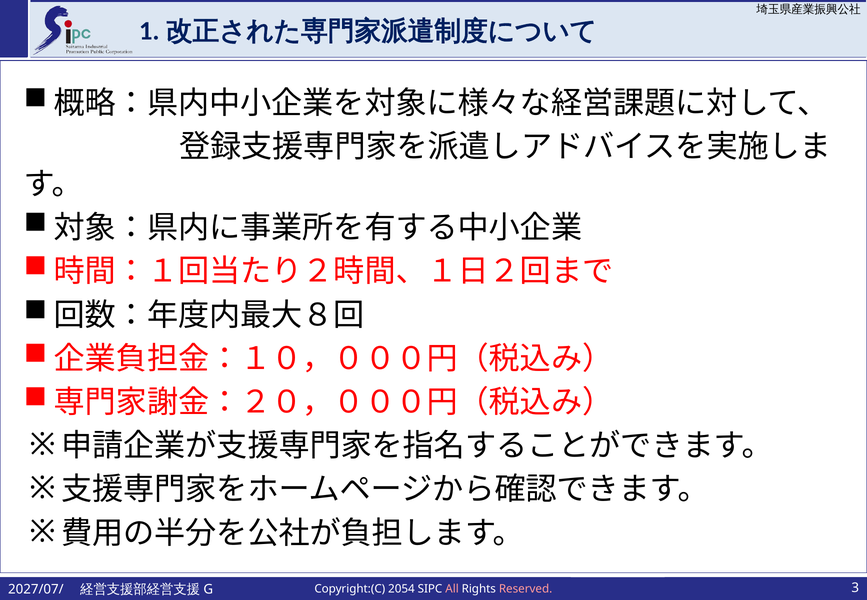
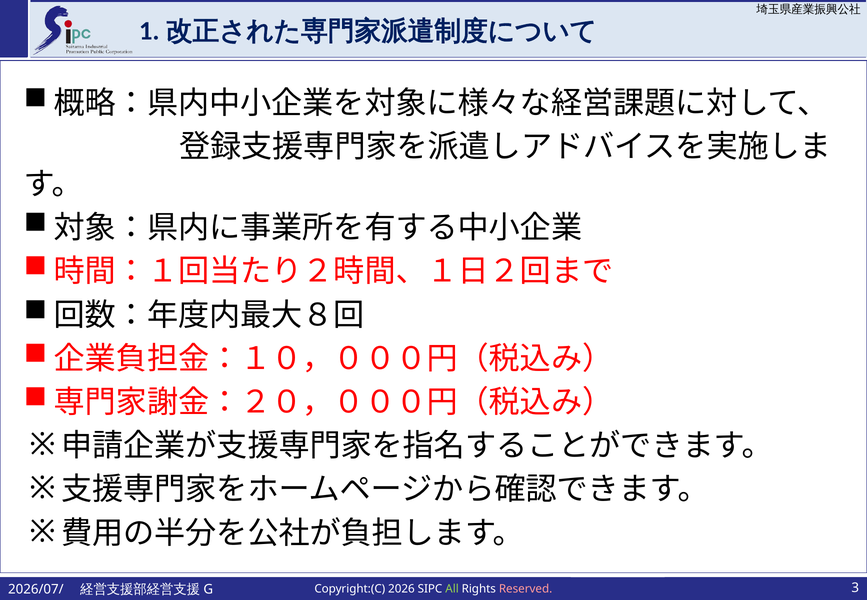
2027/07/: 2027/07/ -> 2026/07/ (36, 589)
2054: 2054 -> 2026 (401, 589)
All colour: pink -> light green (452, 589)
